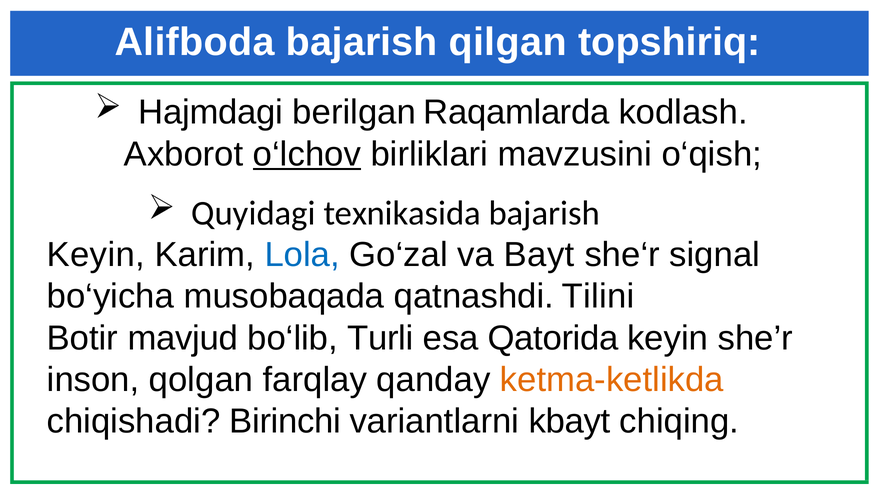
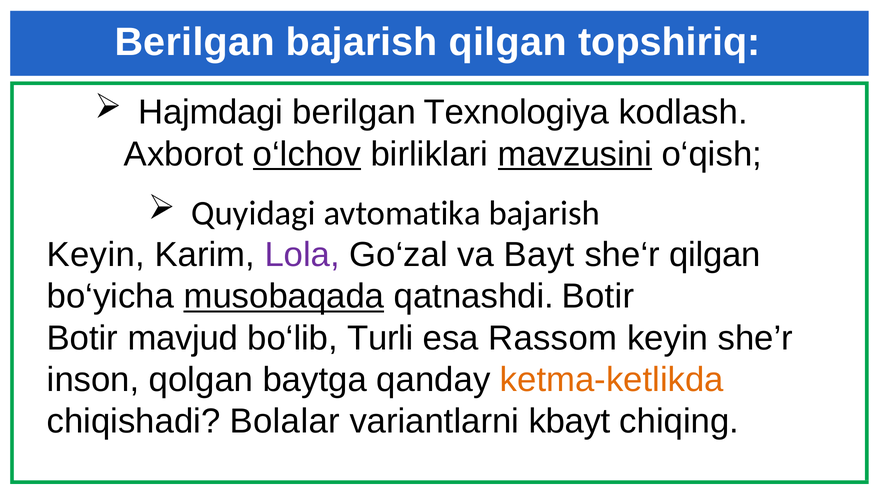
Alifboda: Alifboda -> Berilgan (195, 42)
Raqamlarda: Raqamlarda -> Texnologiya (516, 112)
mavzusini underline: none -> present (575, 154)
texnikasida: texnikasida -> avtomatika (402, 214)
Lola colour: blue -> purple (302, 255)
she‘r signal: signal -> qilgan (715, 255)
musobaqada underline: none -> present (284, 296)
qatnashdi Tilini: Tilini -> Botir (598, 296)
Qatorida: Qatorida -> Rassom (553, 338)
farqlay: farqlay -> baytga (315, 380)
Birinchi: Birinchi -> Bolalar (285, 421)
